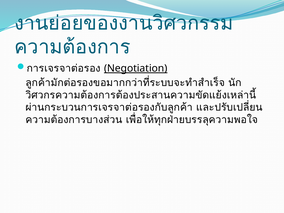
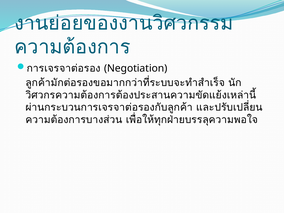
Negotiation underline: present -> none (136, 68)
